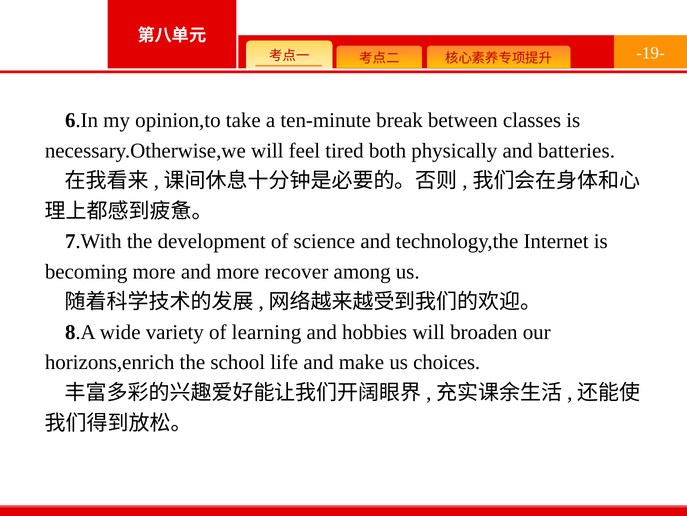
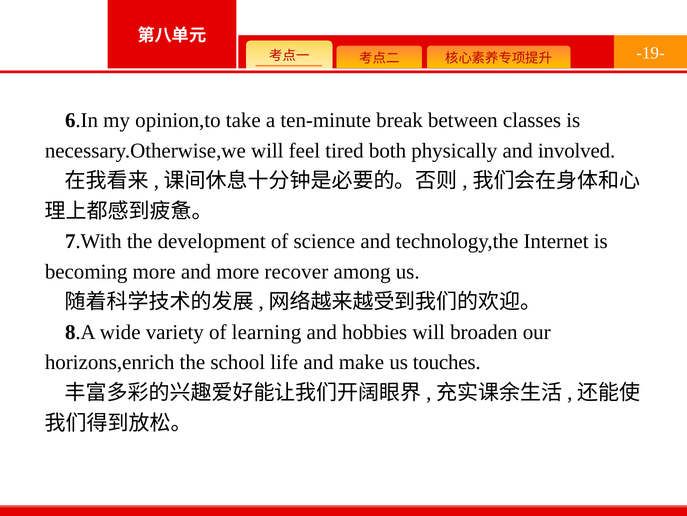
batteries: batteries -> involved (577, 151)
choices: choices -> touches (447, 362)
